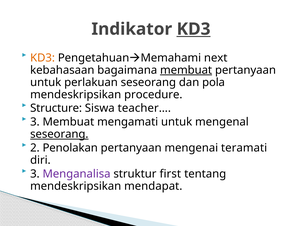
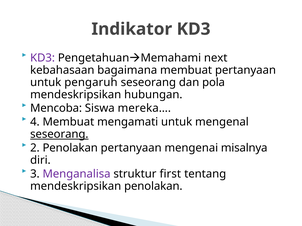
KD3 underline: present -> none (194, 29)
KD3 colour: orange -> purple (43, 58)
membuat underline: present -> none (186, 70)
perlakuan: perlakuan -> pengaruh (91, 82)
procedure: procedure -> hubungan (153, 95)
Structure: Structure -> Mencoba (56, 108)
teacher…: teacher… -> mereka… (144, 108)
3: 3 -> 4 (35, 122)
teramati: teramati -> misalnya (244, 148)
mendeskripsikan mendapat: mendapat -> penolakan (153, 186)
